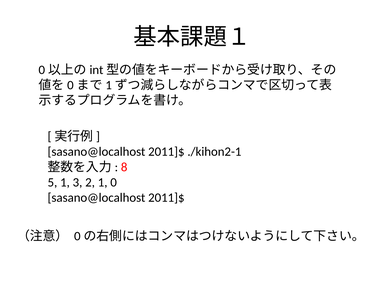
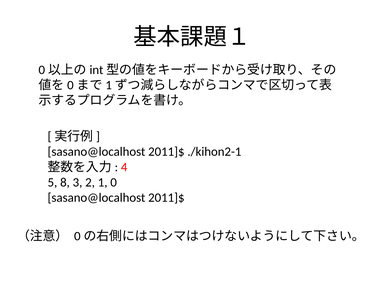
8: 8 -> 4 (124, 167)
5 1: 1 -> 8 (65, 182)
